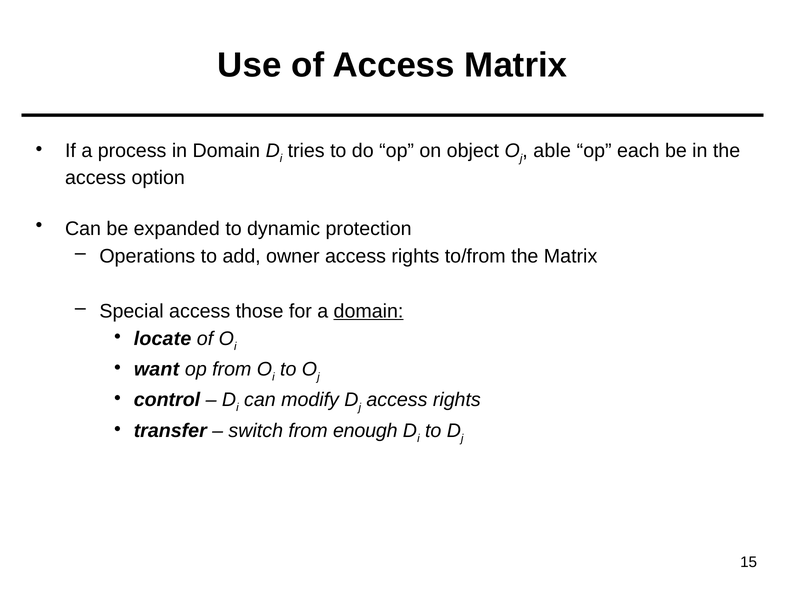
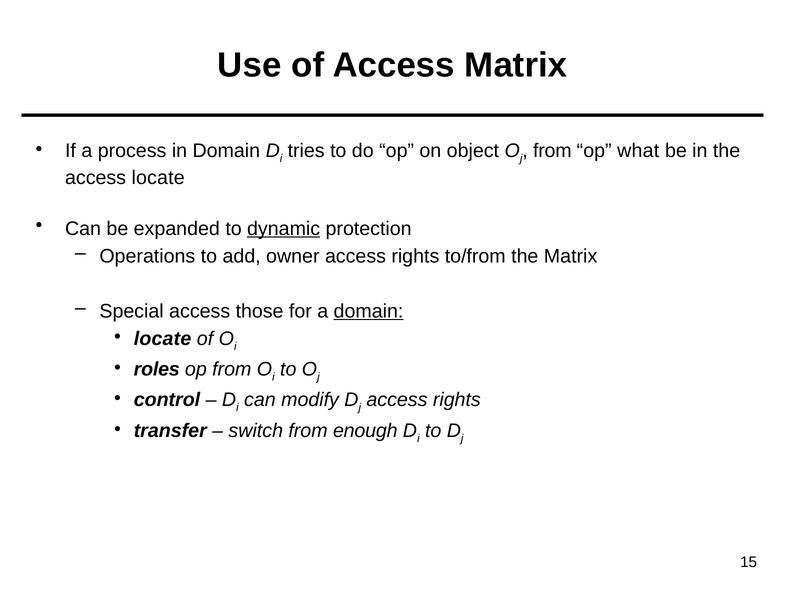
able: able -> from (552, 151)
each: each -> what (638, 151)
access option: option -> locate (158, 178)
dynamic underline: none -> present (284, 229)
want: want -> roles (157, 369)
